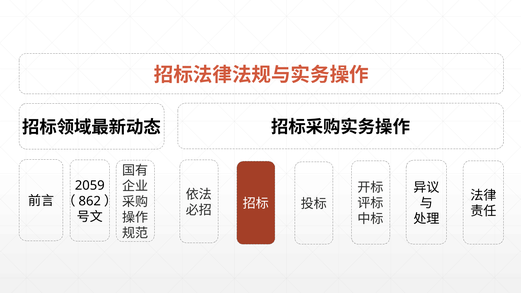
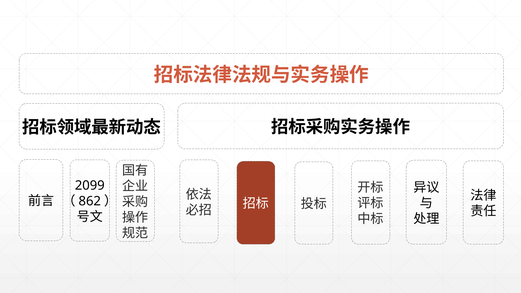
2059: 2059 -> 2099 (90, 186)
